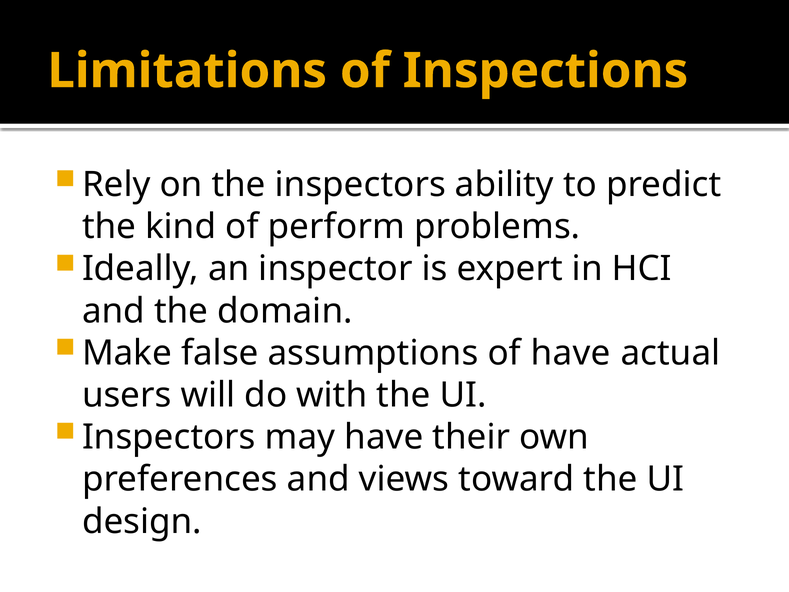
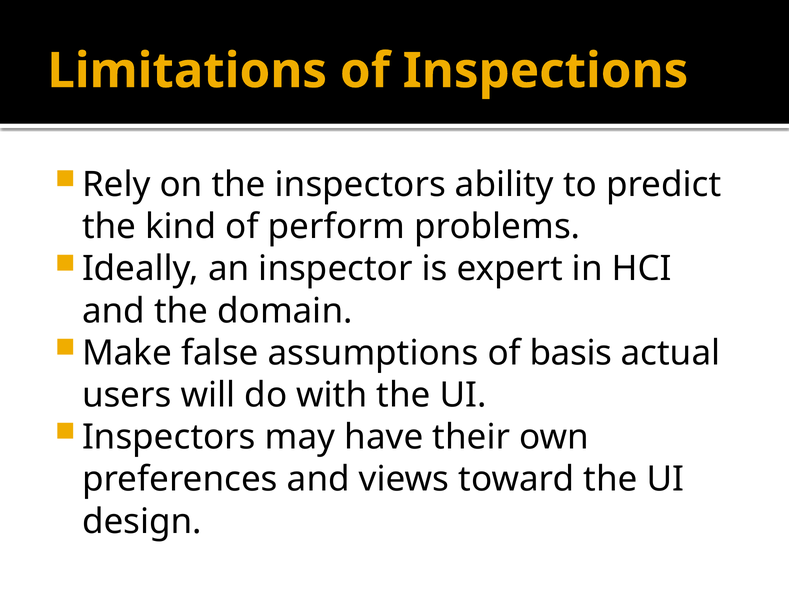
of have: have -> basis (571, 353)
